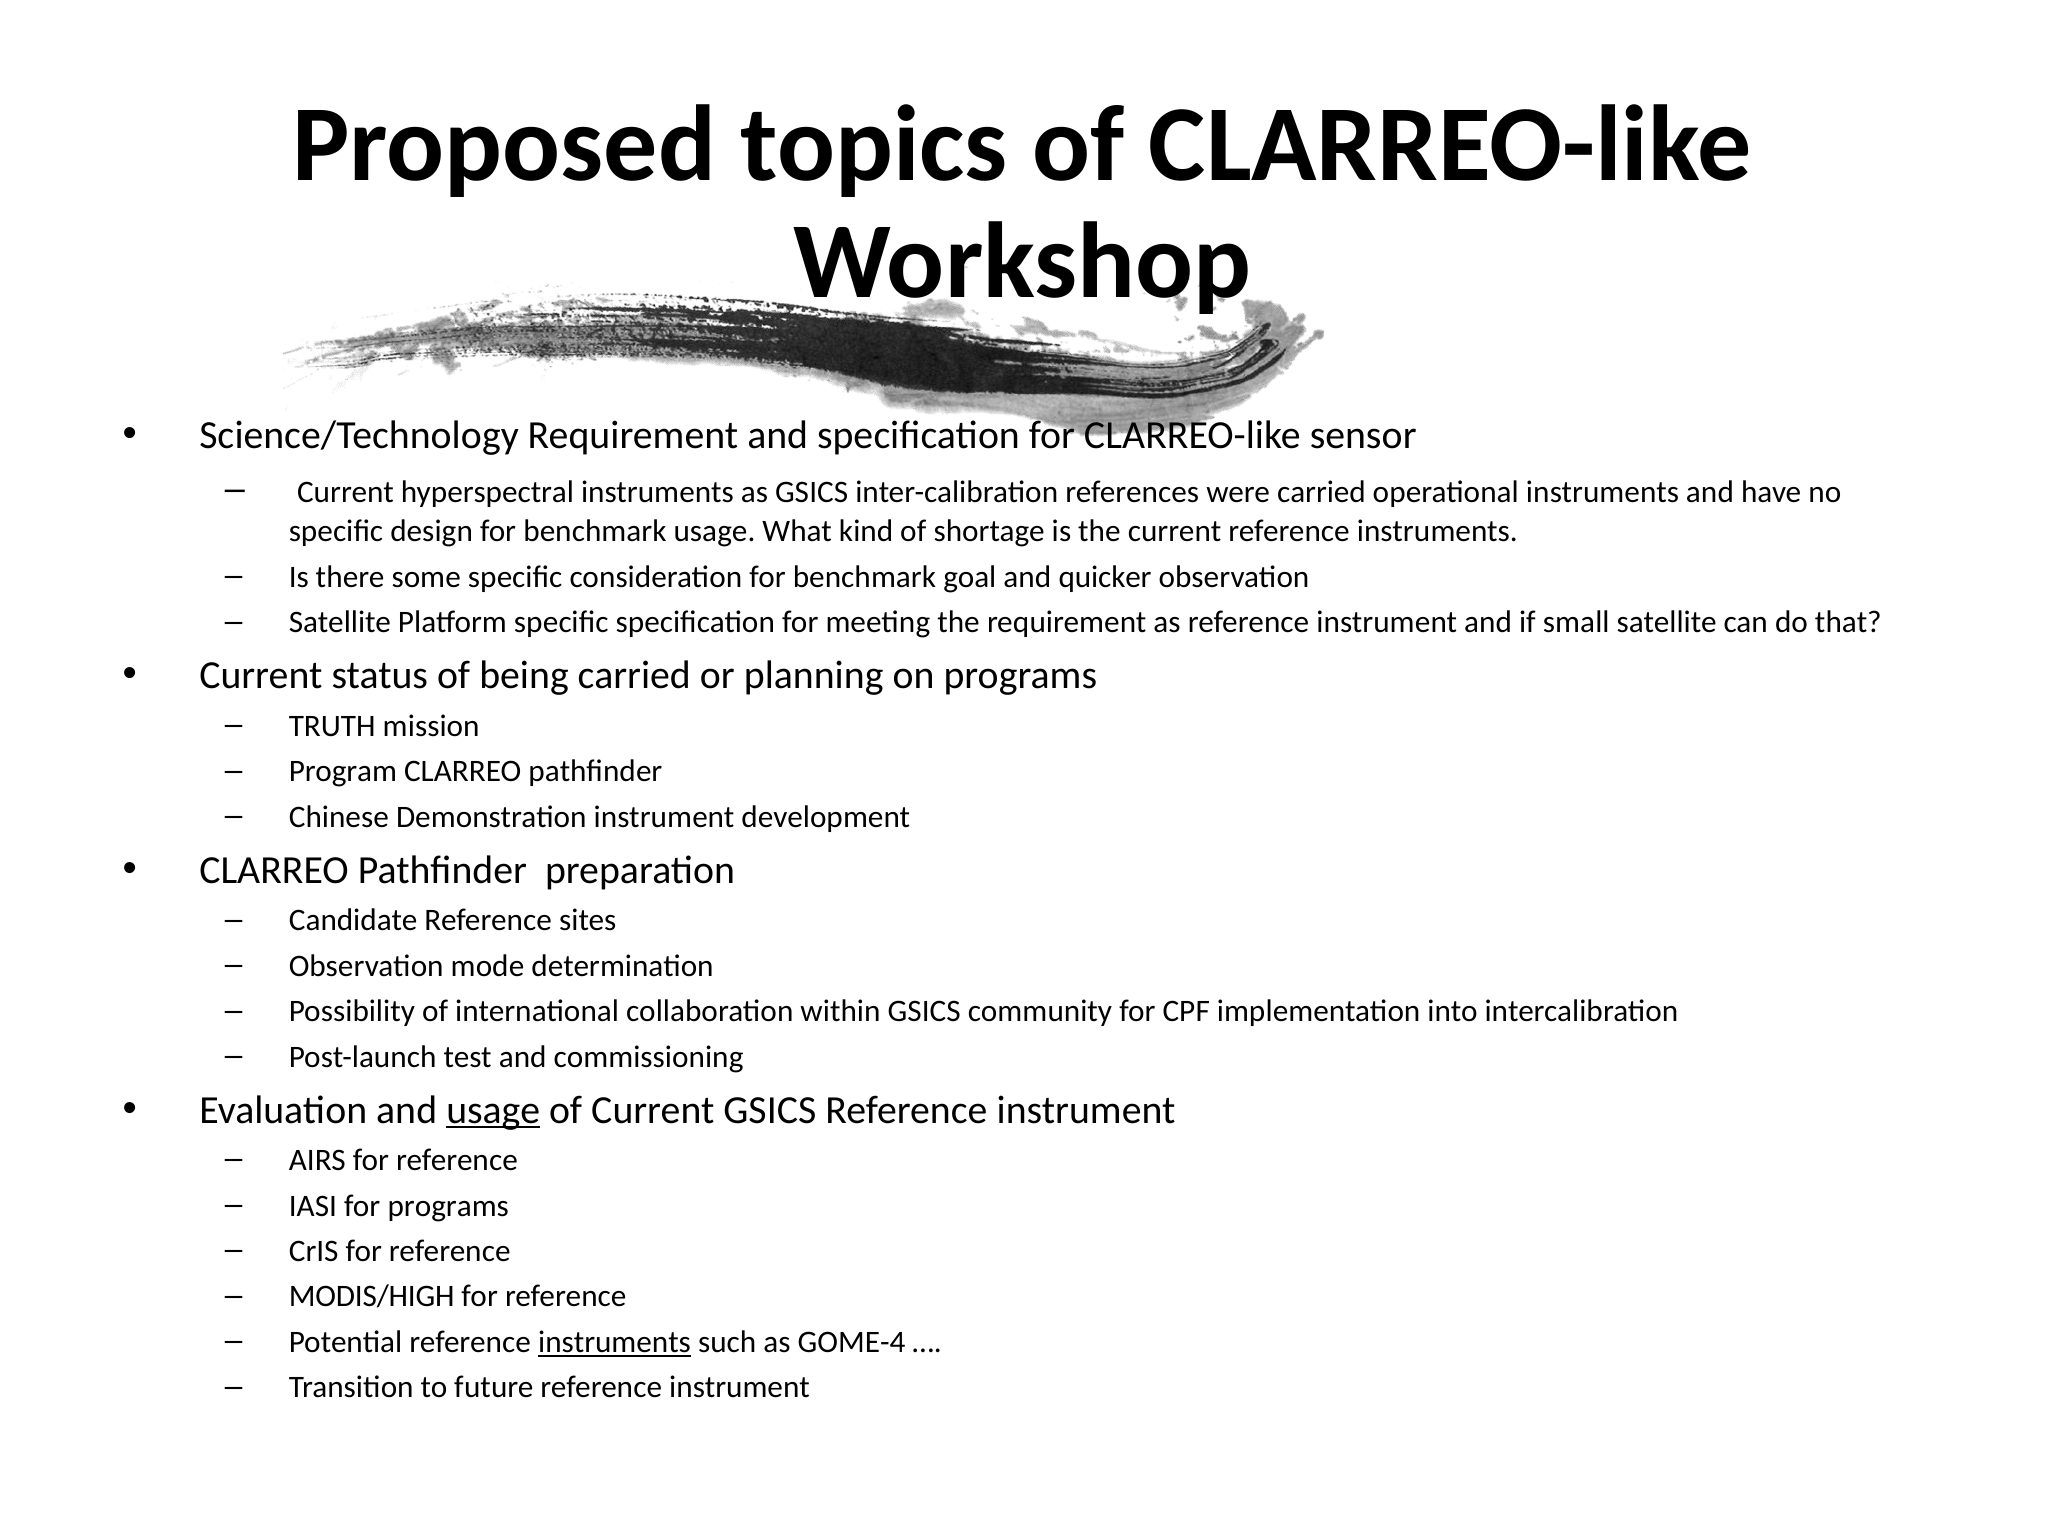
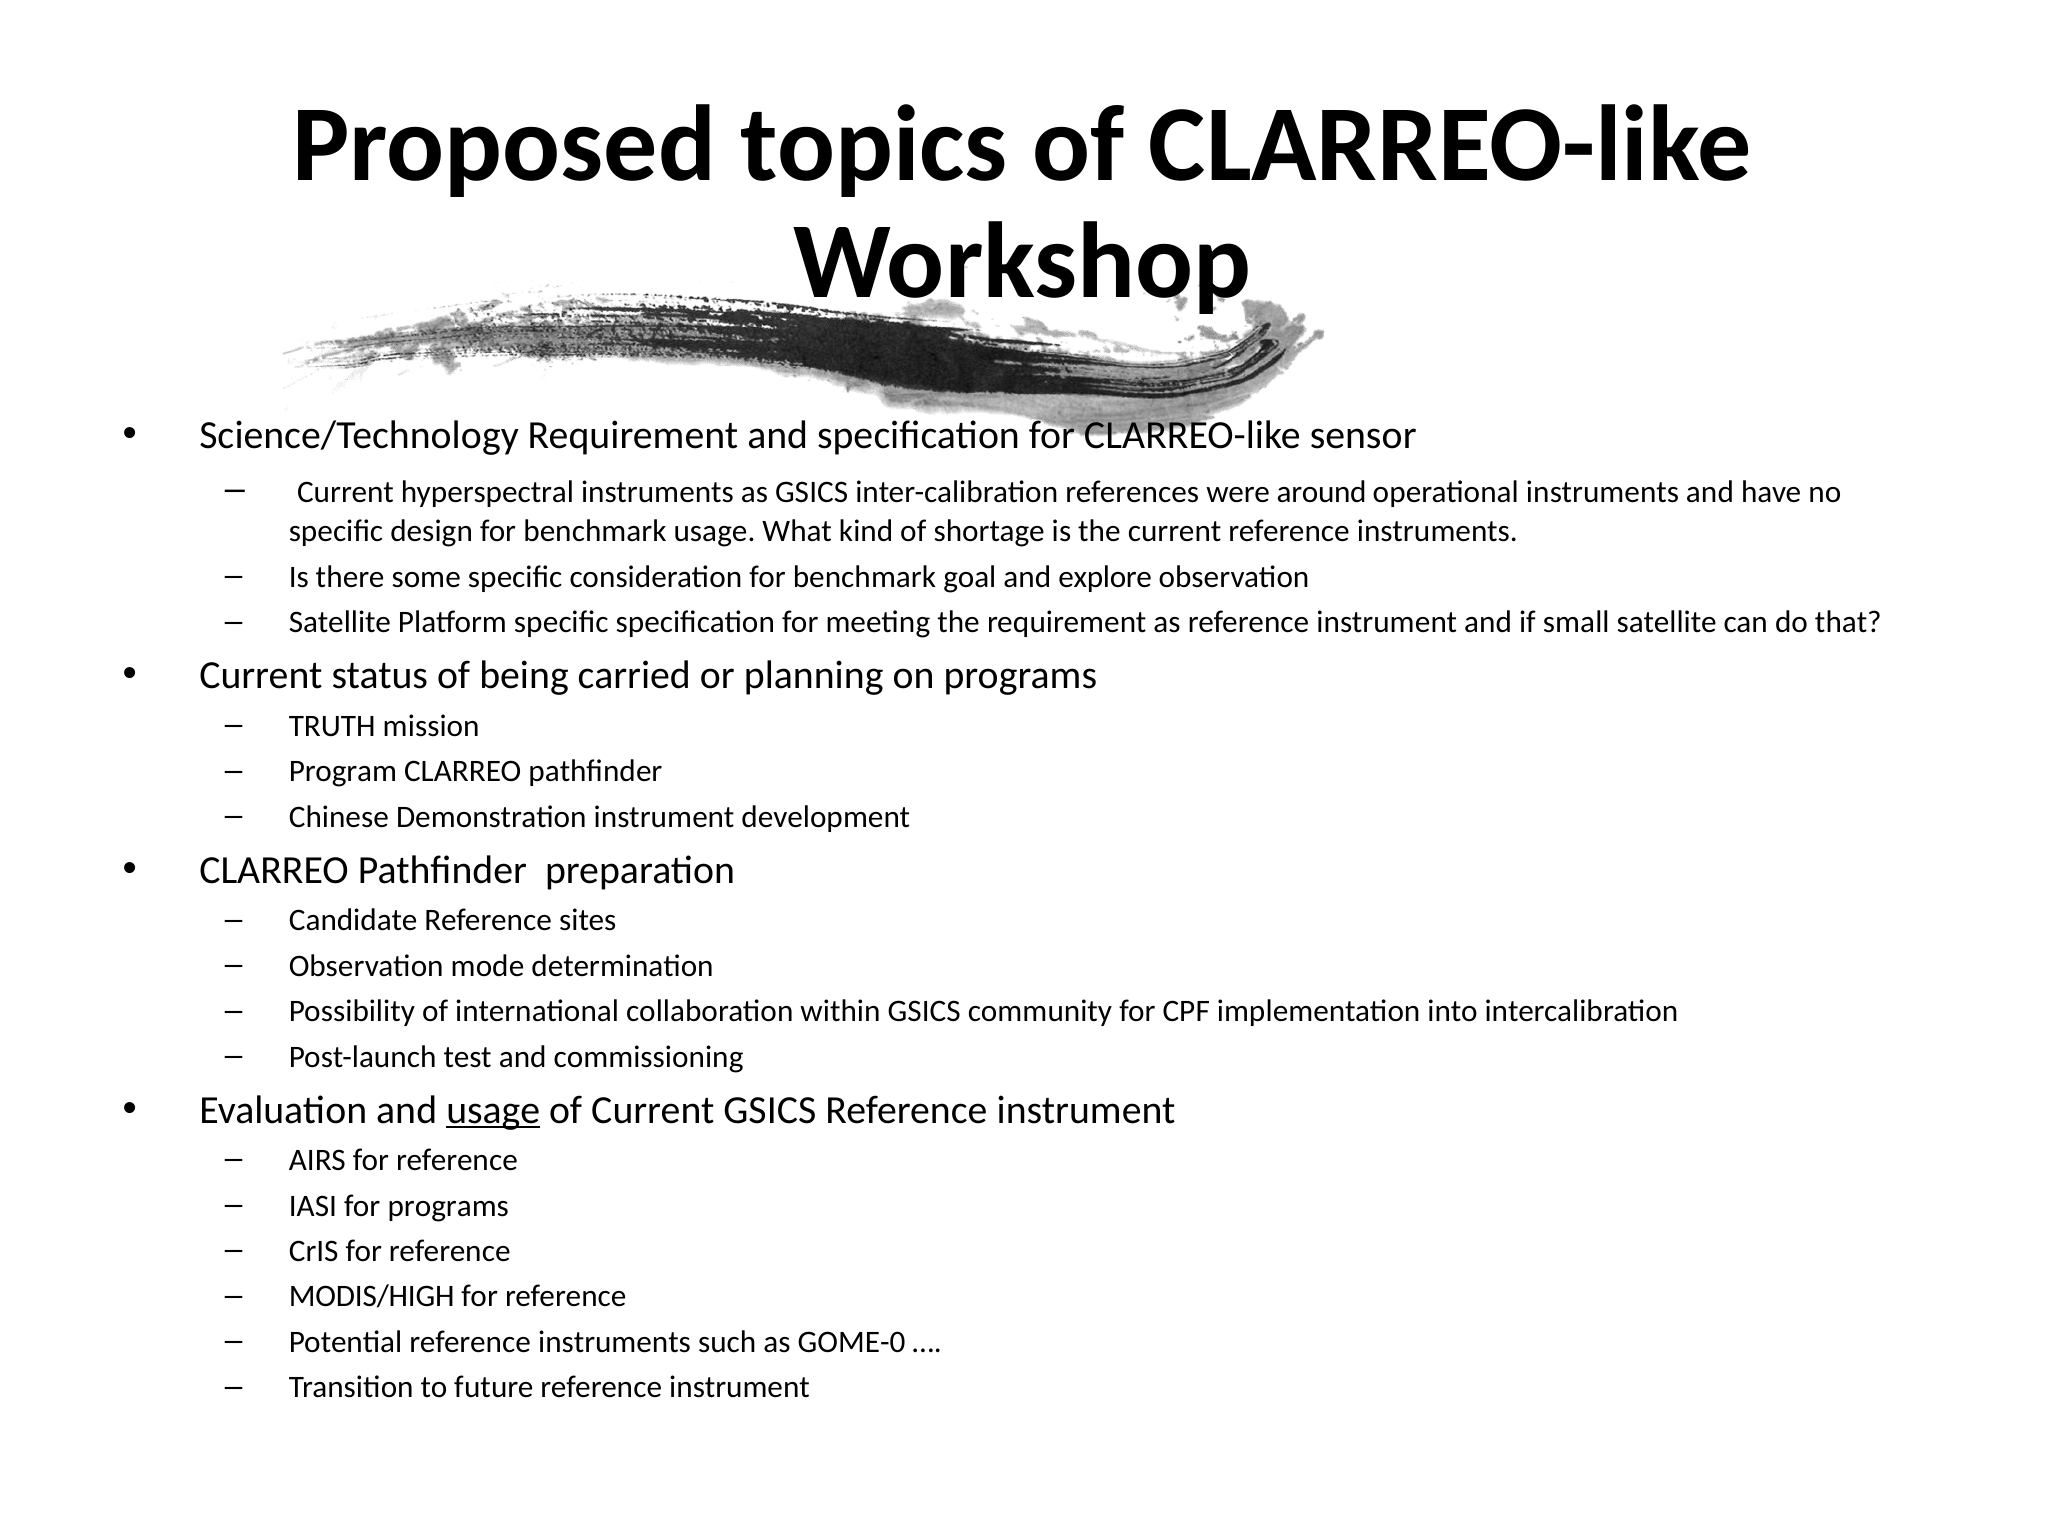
were carried: carried -> around (1322, 493)
quicker: quicker -> explore (1105, 577)
instruments underline: present -> none (615, 1342)
GOME-4: GOME-4 -> GOME-0 (852, 1342)
